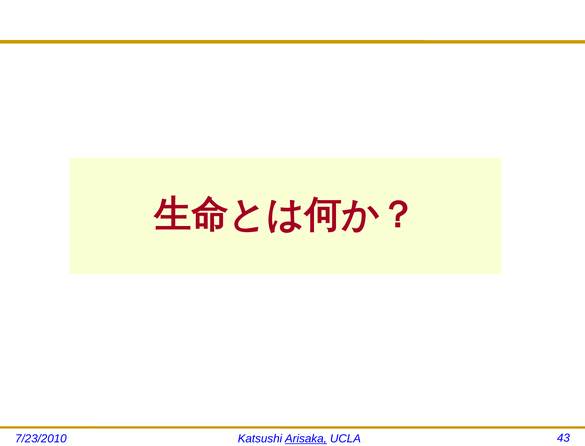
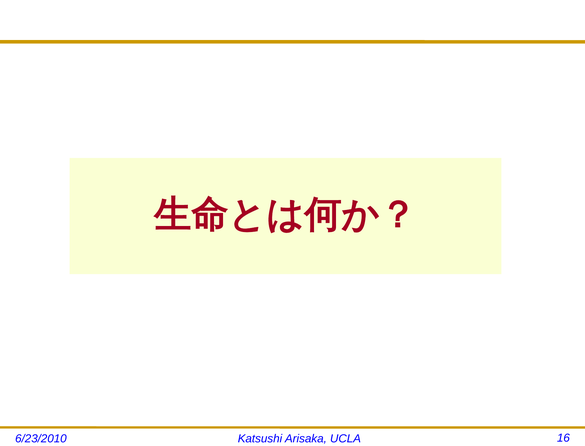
7/23/2010: 7/23/2010 -> 6/23/2010 (41, 438)
Arisaka underline: present -> none (306, 438)
43: 43 -> 16 (563, 438)
